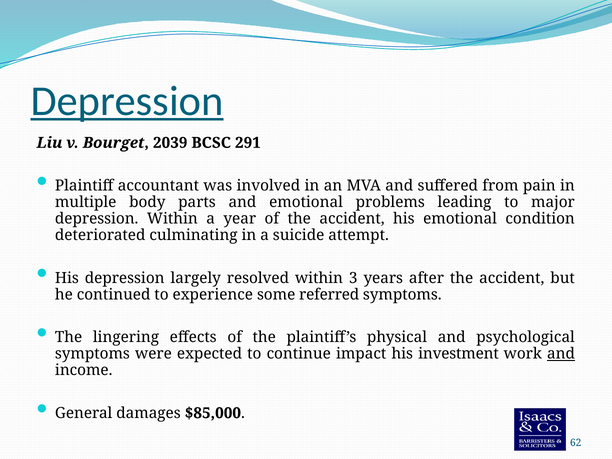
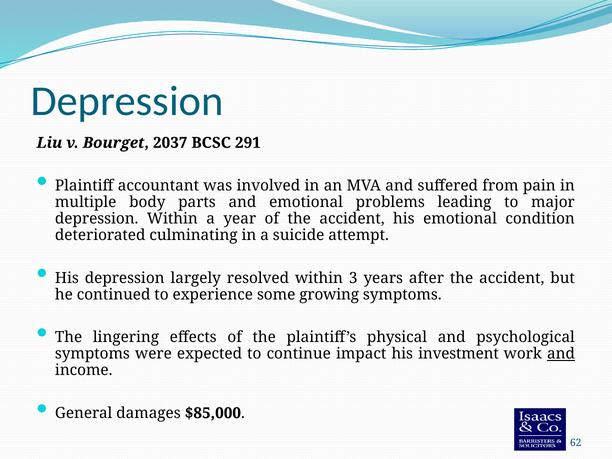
Depression underline: present -> none (127, 101)
2039: 2039 -> 2037 (170, 143)
referred: referred -> growing (329, 294)
